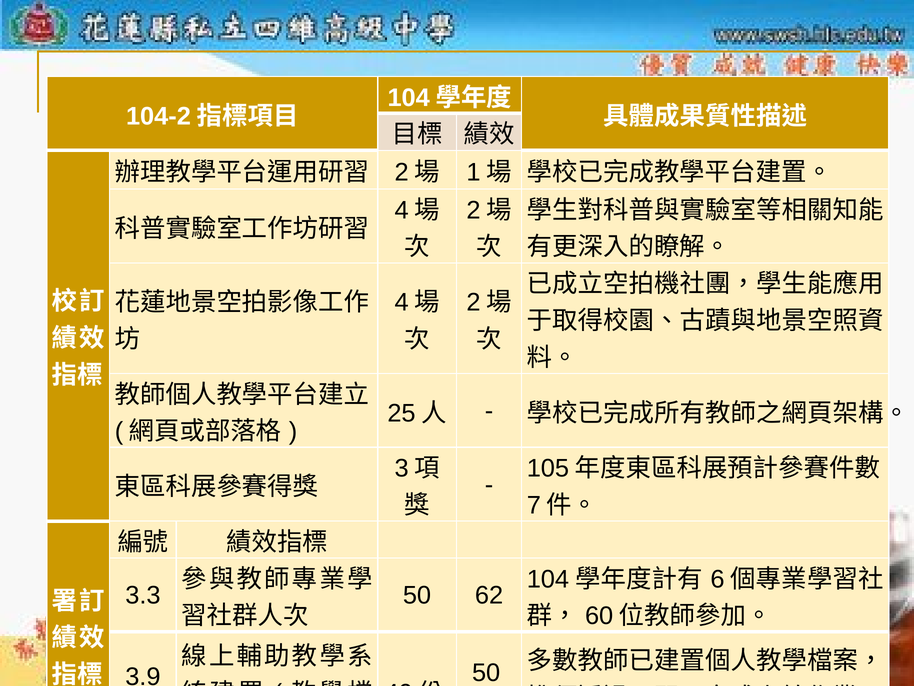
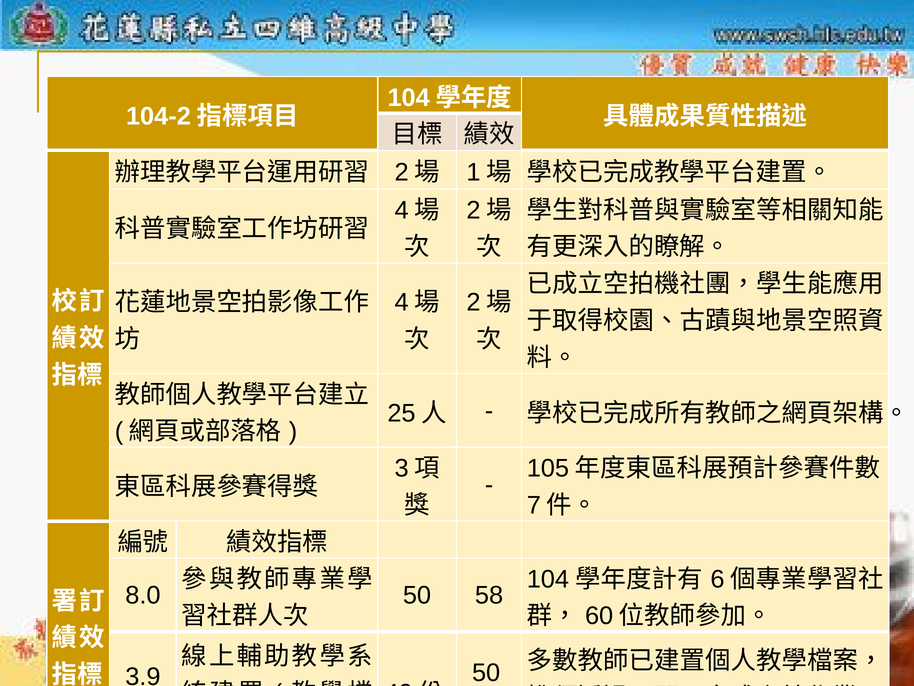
3.3: 3.3 -> 8.0 (143, 595)
62: 62 -> 58 (489, 595)
